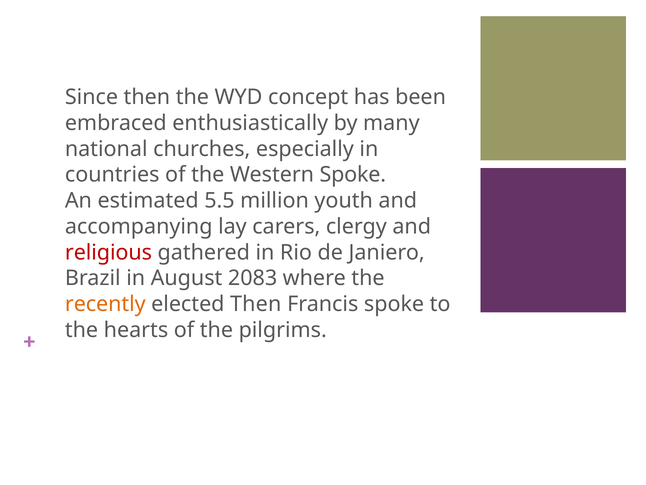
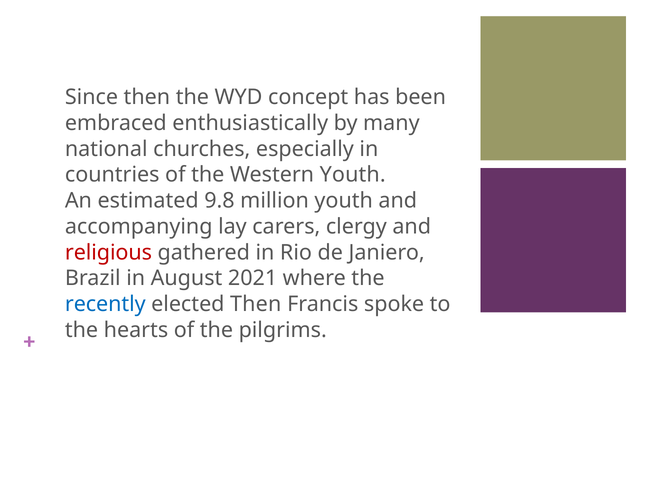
Western Spoke: Spoke -> Youth (353, 175)
5.5: 5.5 -> 9.8 (219, 200)
2083: 2083 -> 2021 (253, 278)
recently colour: orange -> blue (105, 304)
